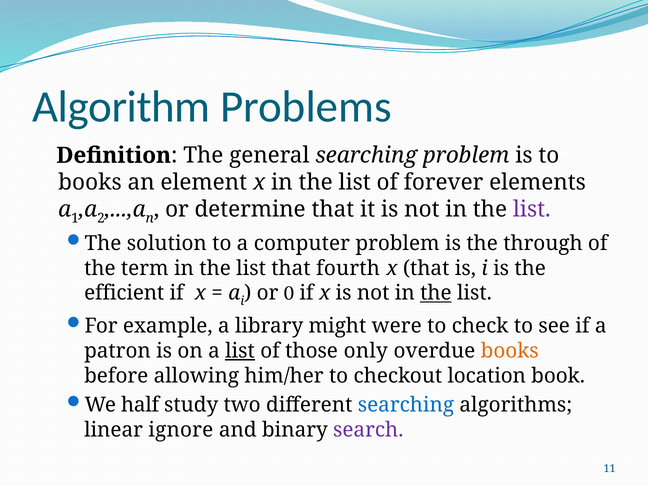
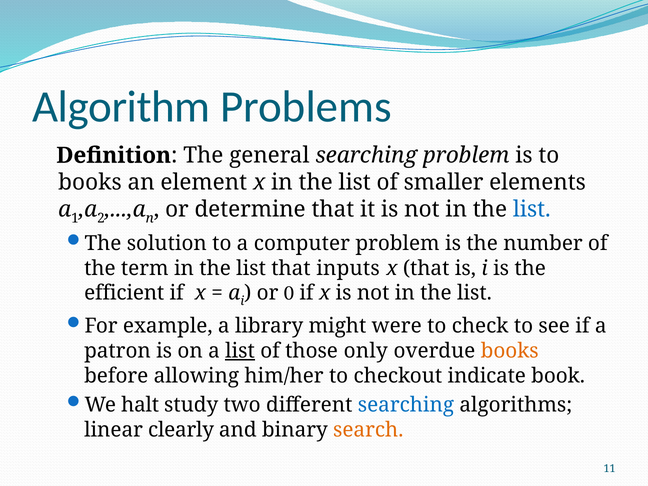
forever: forever -> smaller (444, 182)
list colour: purple -> blue (532, 209)
through: through -> number (543, 243)
fourth: fourth -> inputs (348, 268)
the underline: present -> none (436, 293)
location: location -> indicate (487, 376)
half: half -> halt (140, 405)
ignore: ignore -> clearly (181, 430)
search colour: purple -> orange (368, 430)
